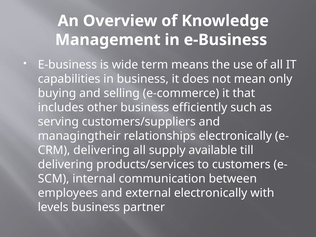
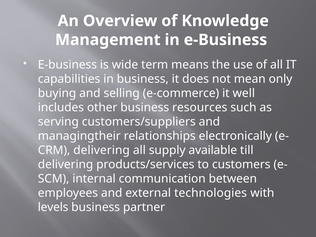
that: that -> well (244, 93)
efficiently: efficiently -> resources (200, 107)
external electronically: electronically -> technologies (211, 193)
